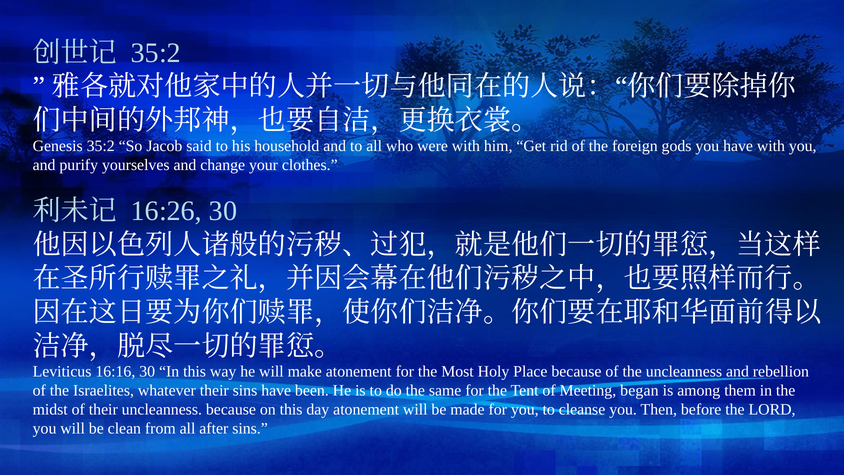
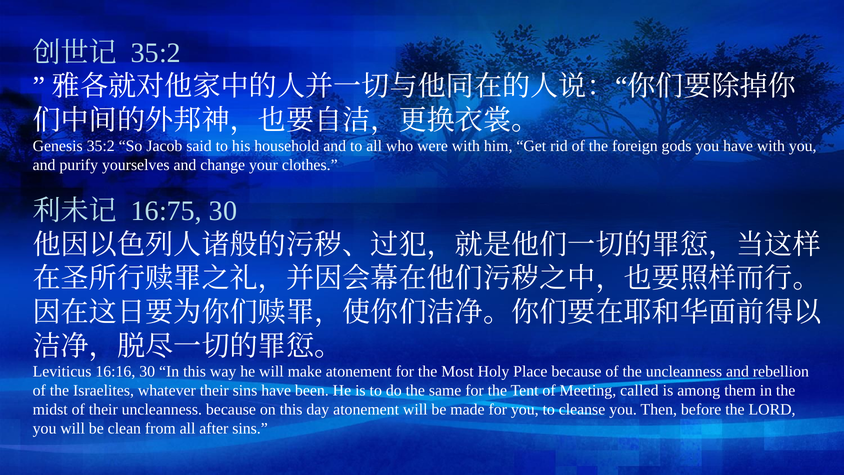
16:26: 16:26 -> 16:75 (166, 211)
began: began -> called (639, 391)
